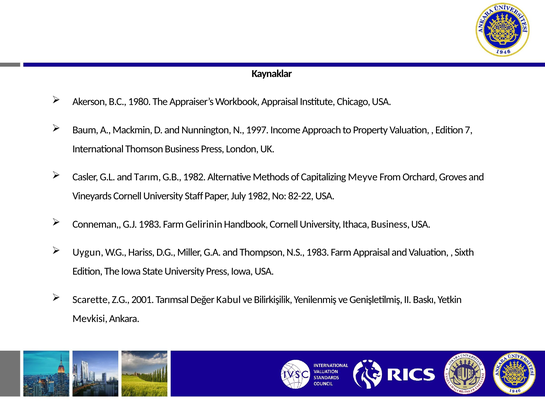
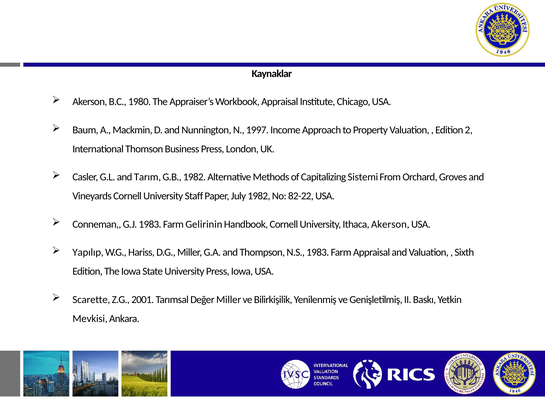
7: 7 -> 2 (469, 130)
Meyve: Meyve -> Sistemi (363, 177)
Ithaca Business: Business -> Akerson (390, 225)
Uygun: Uygun -> Yapılıp (88, 253)
Değer Kabul: Kabul -> Miller (229, 300)
